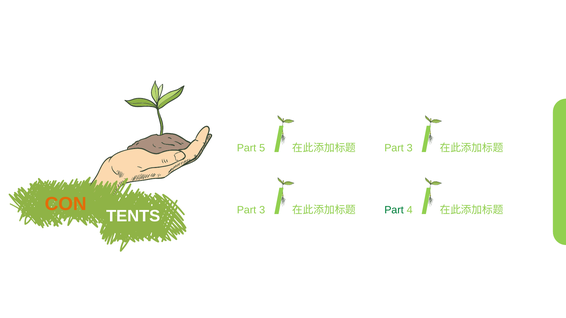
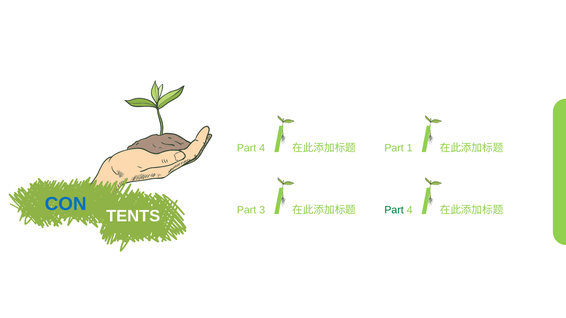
5: 5 -> 4 (262, 148)
3: 3 -> 1 (410, 148)
CON colour: orange -> blue (66, 204)
